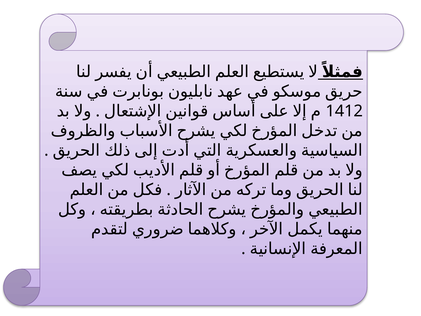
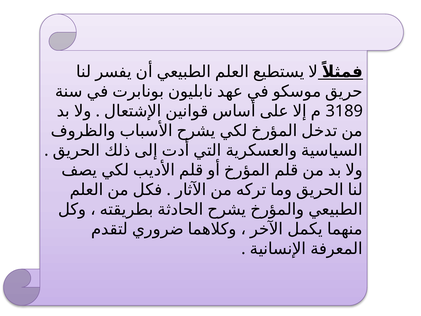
1412: 1412 -> 3189 (344, 111)
